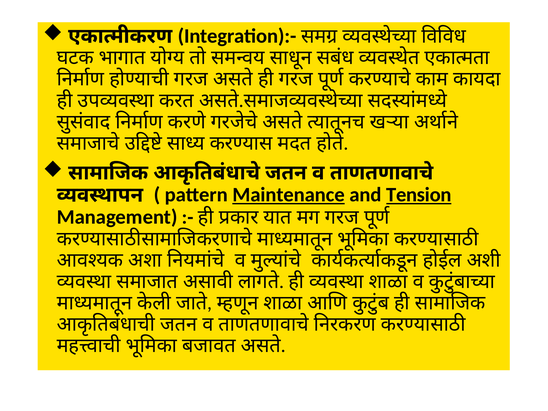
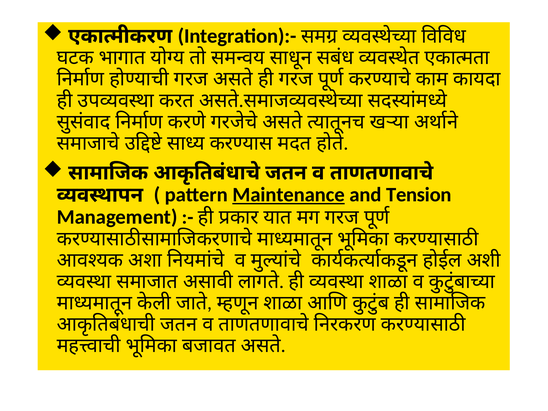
Tension underline: present -> none (419, 195)
